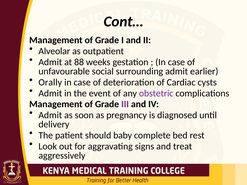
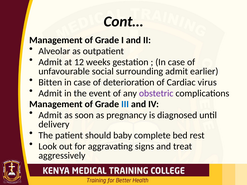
88: 88 -> 12 (79, 62)
Orally: Orally -> Bitten (50, 82)
cysts: cysts -> virus (207, 82)
III colour: purple -> blue (125, 104)
